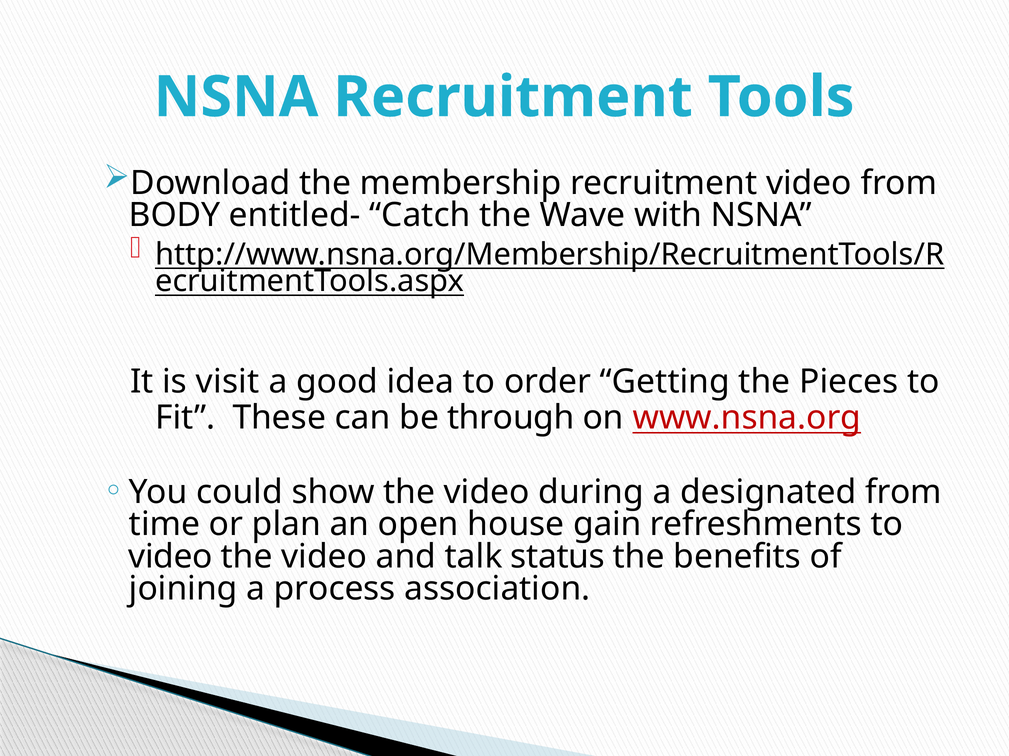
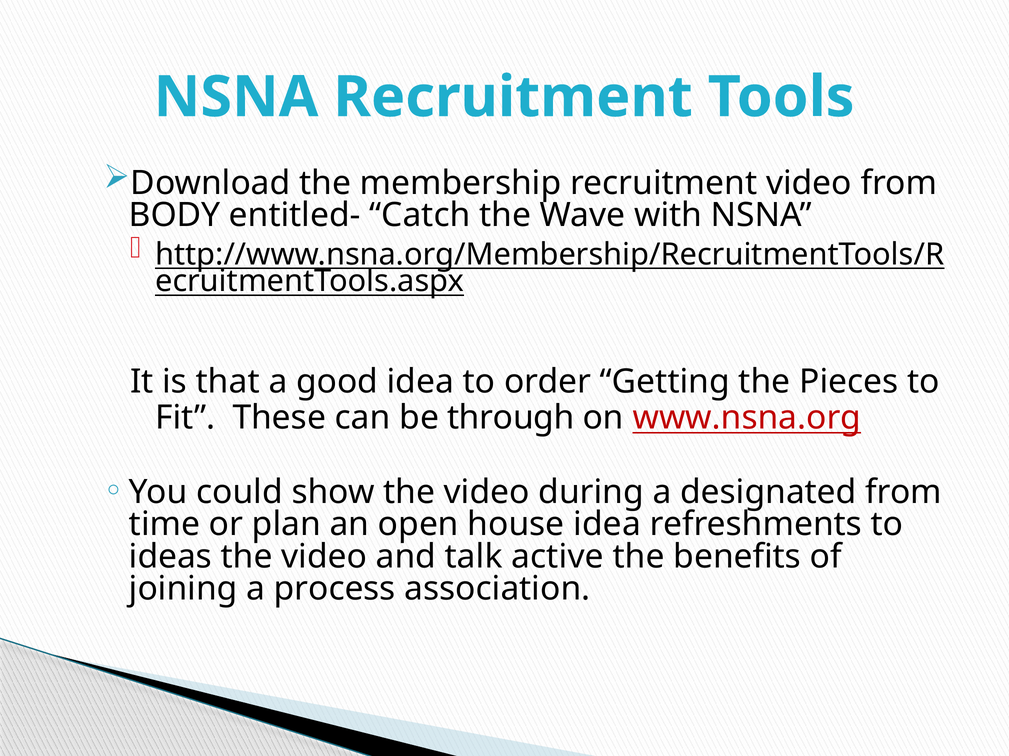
visit: visit -> that (228, 382)
house gain: gain -> idea (607, 525)
video: video -> ideas (170, 557)
status: status -> active (557, 557)
